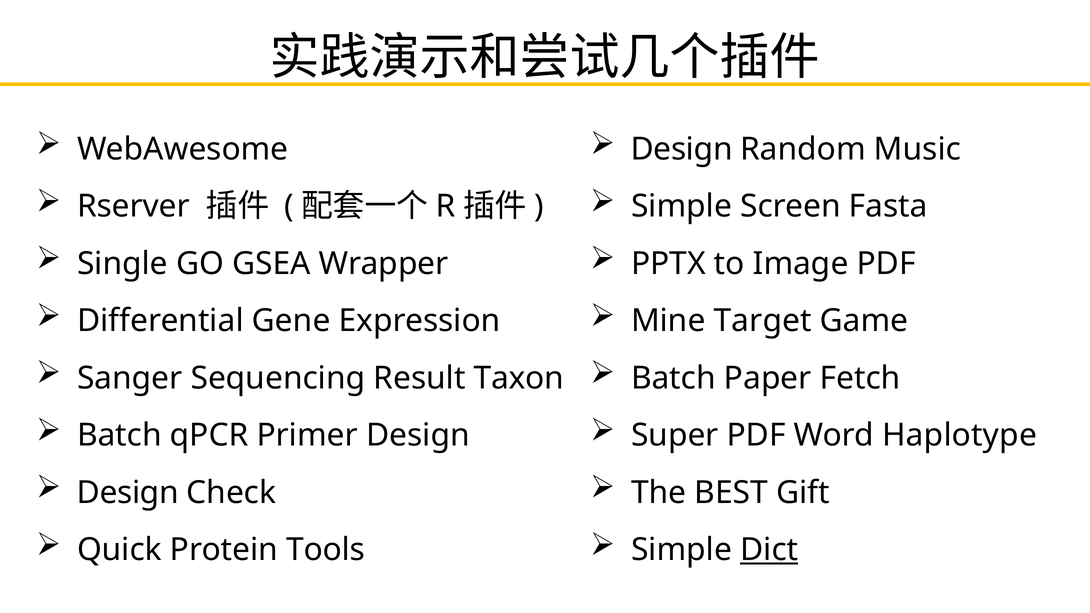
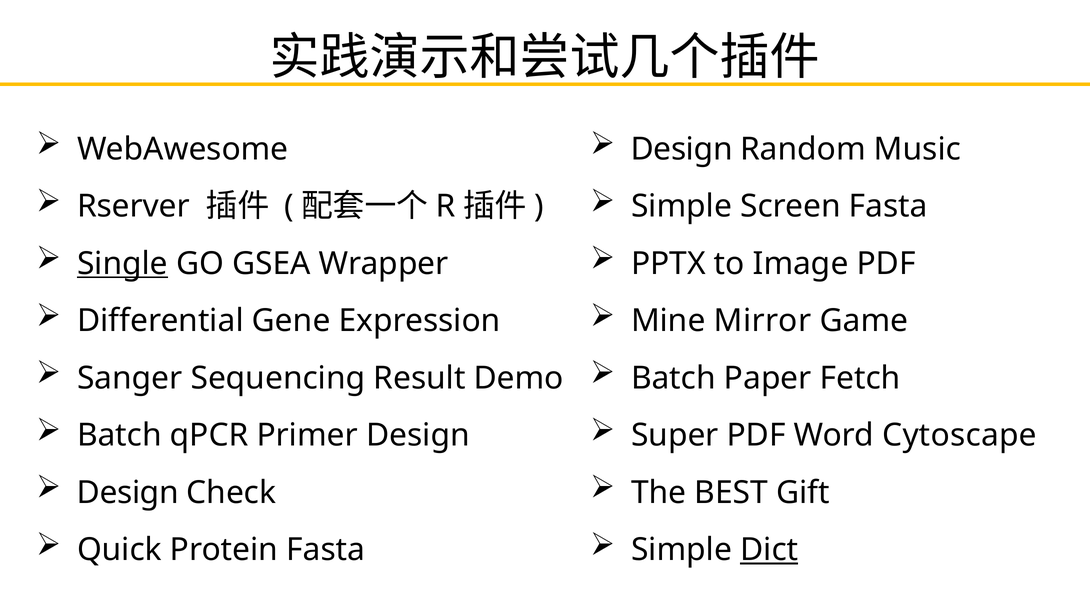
Single underline: none -> present (122, 264)
Target: Target -> Mirror (763, 321)
Taxon: Taxon -> Demo (519, 378)
Haplotype: Haplotype -> Cytoscape (960, 435)
Protein Tools: Tools -> Fasta (326, 550)
